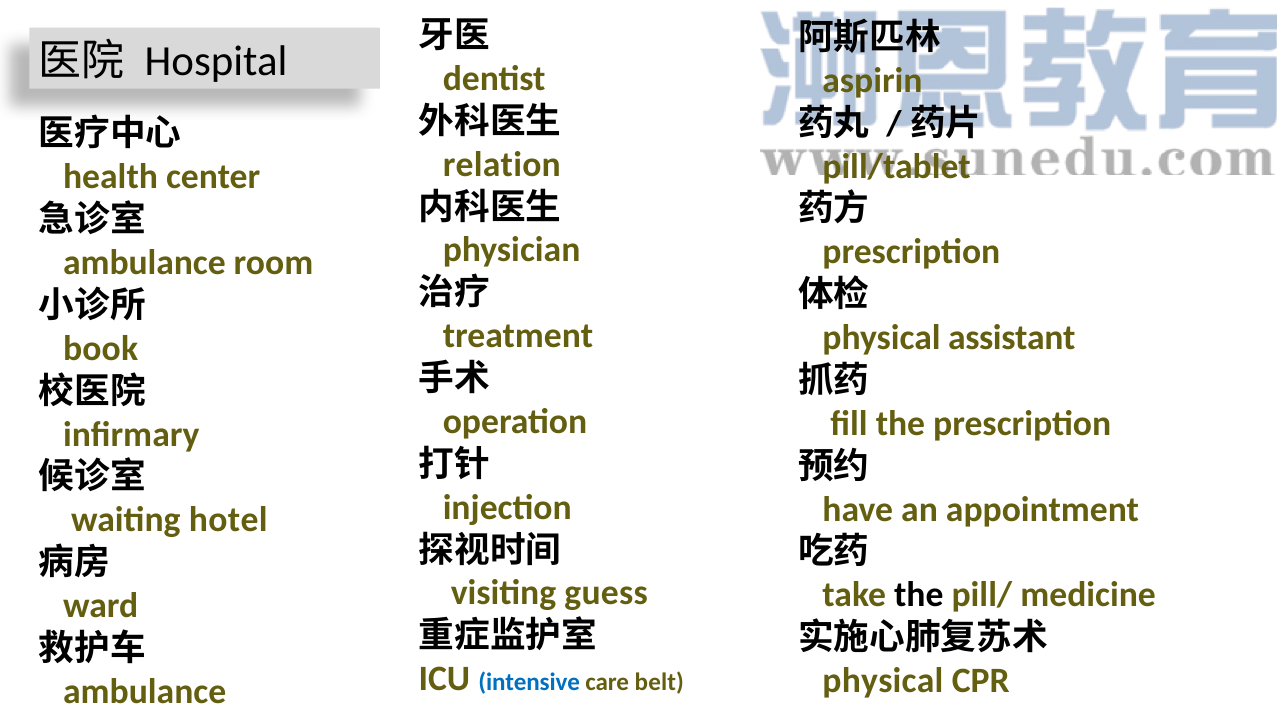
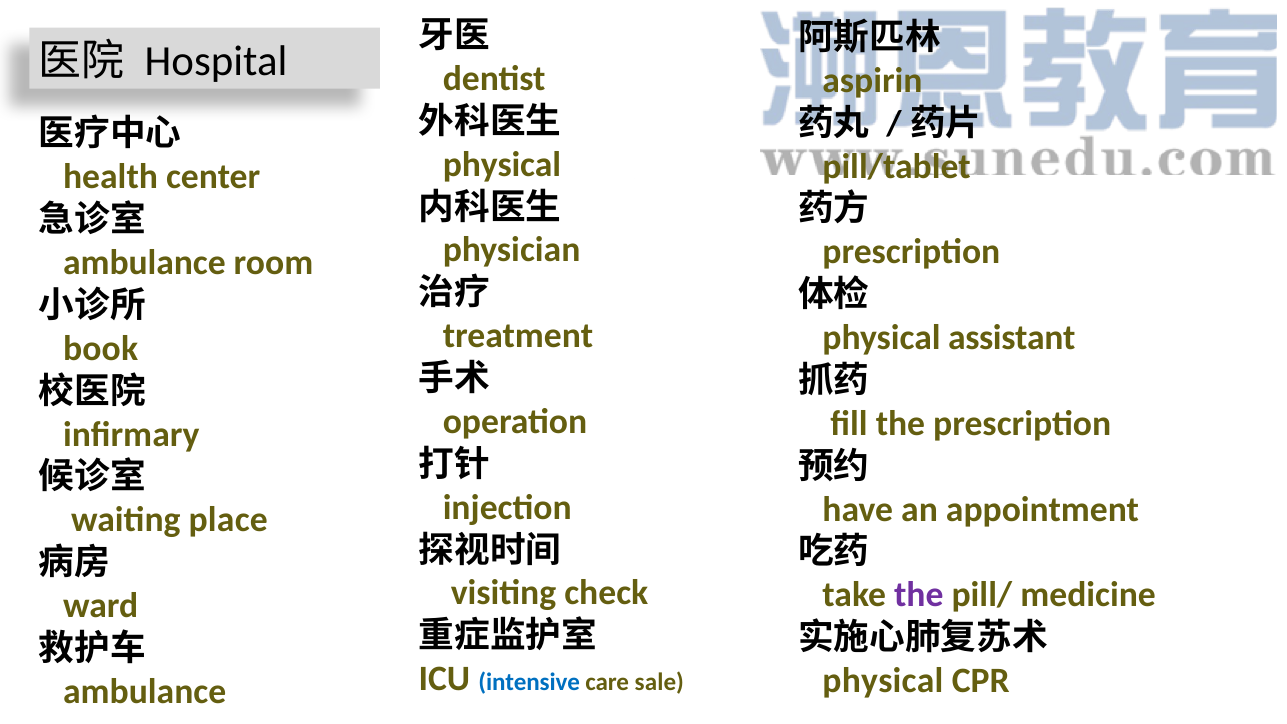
relation: relation -> physical (502, 164)
hotel: hotel -> place (228, 520)
guess: guess -> check (606, 593)
the colour: black -> purple (919, 595)
belt: belt -> sale (659, 682)
